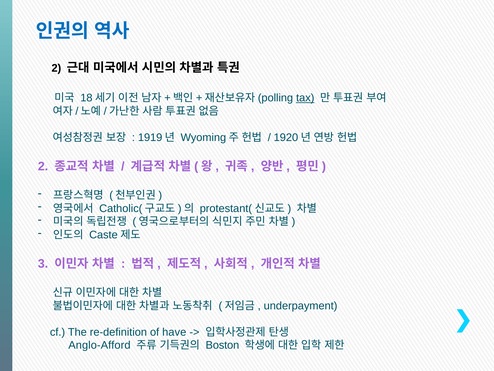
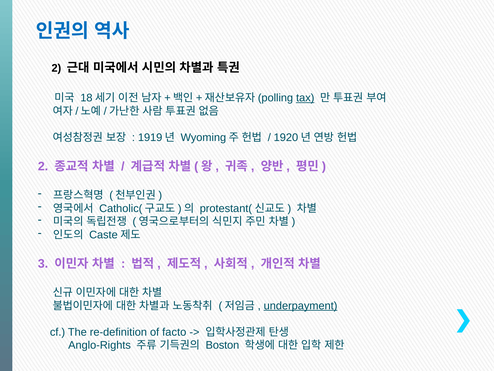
underpayment underline: none -> present (301, 305)
have: have -> facto (174, 332)
Anglo-Afford: Anglo-Afford -> Anglo-Rights (100, 345)
